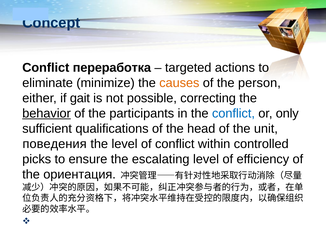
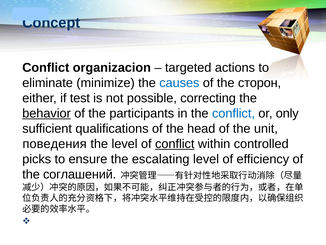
переработка: переработка -> organizacion (112, 68)
causes colour: orange -> blue (179, 83)
person: person -> сторон (260, 83)
gait: gait -> test (80, 98)
conflict underline: none -> present (175, 144)
ориентация: ориентация -> соглашений (80, 174)
